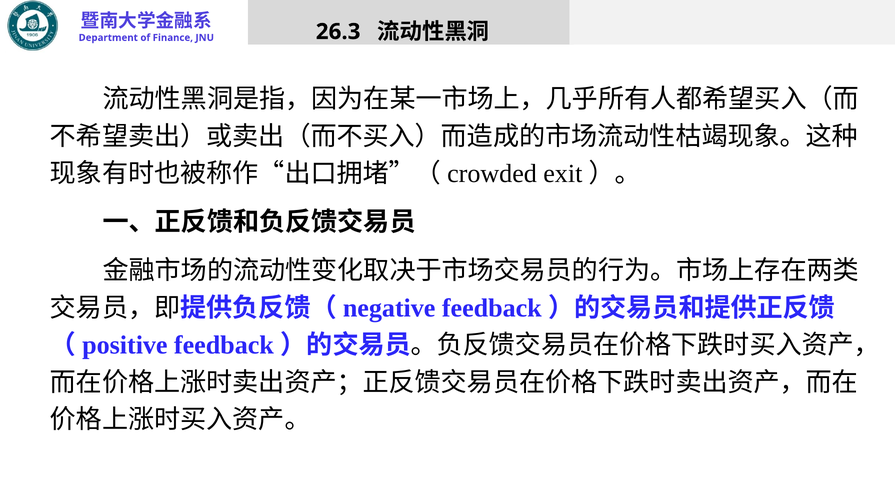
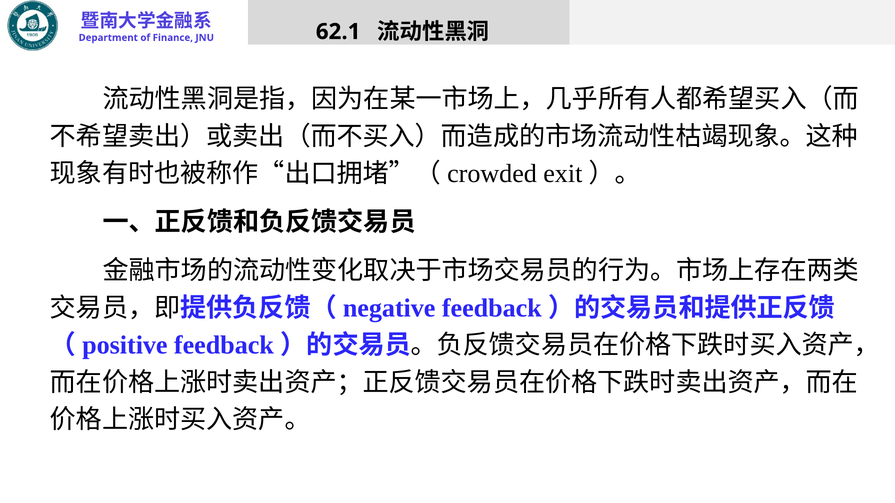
26.3: 26.3 -> 62.1 (338, 32)
